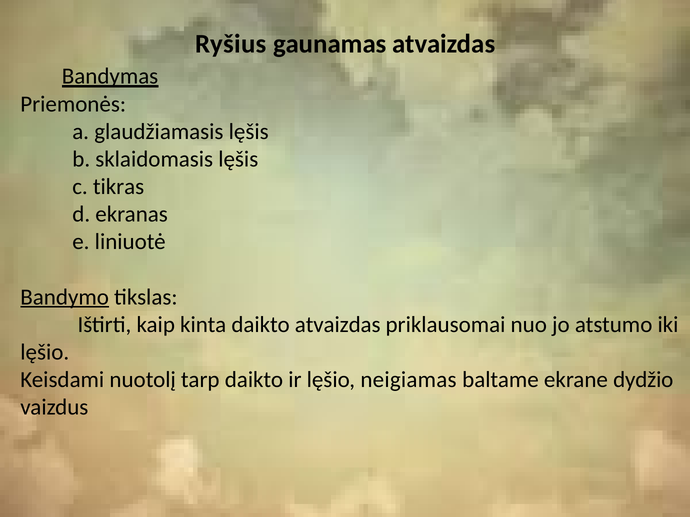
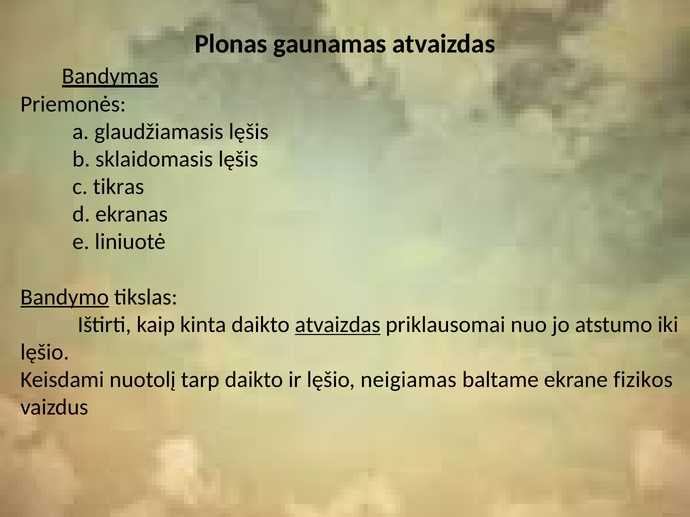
Ryšius: Ryšius -> Plonas (231, 44)
atvaizdas underline: none -> present (338, 325)
dydžio: dydžio -> fizikos (643, 380)
